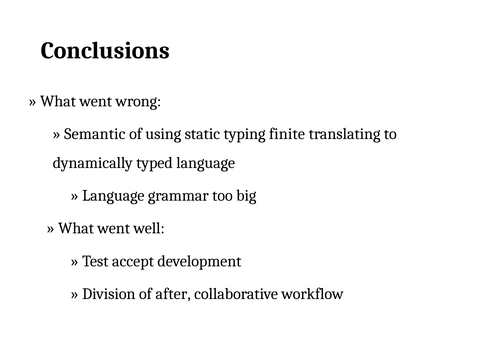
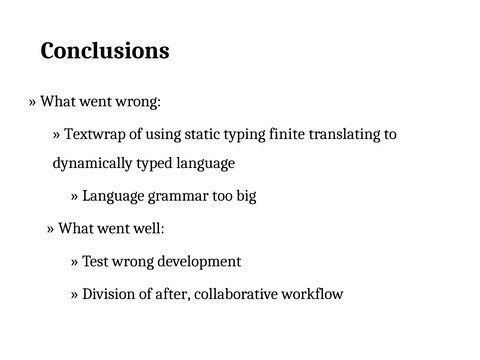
Semantic: Semantic -> Textwrap (95, 134)
Test accept: accept -> wrong (133, 261)
